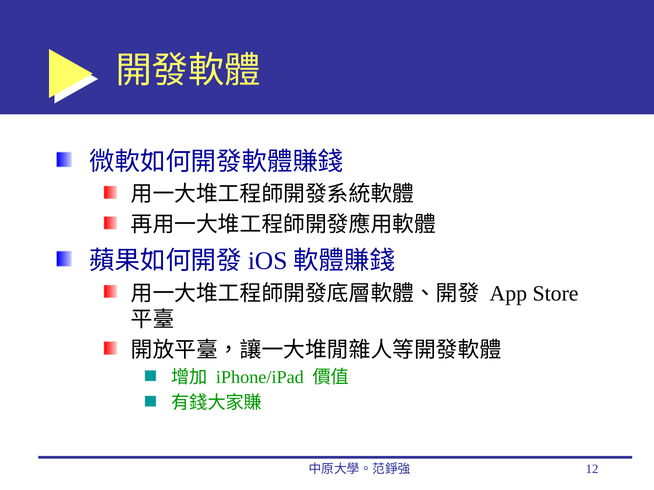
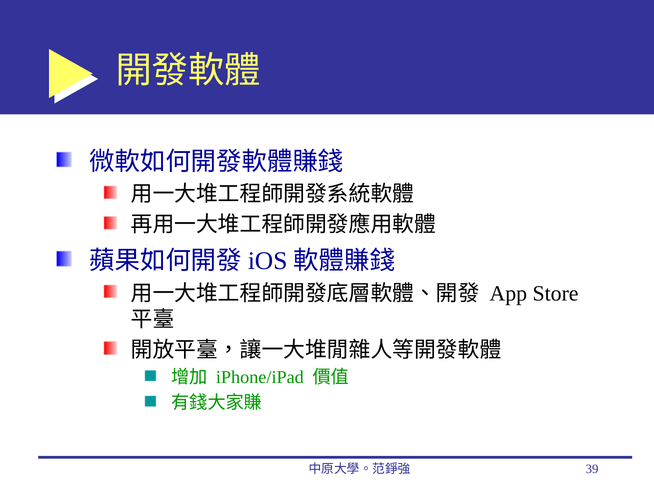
12: 12 -> 39 (592, 470)
